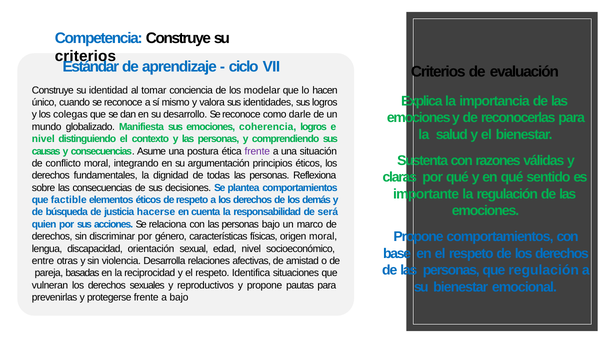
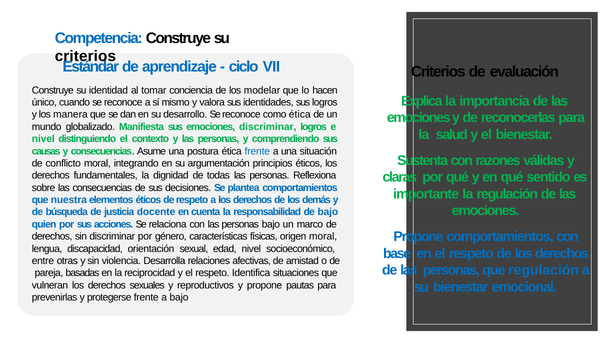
colegas: colegas -> manera (70, 115)
como darle: darle -> ética (300, 115)
emociones coherencia: coherencia -> discriminar (268, 127)
frente colour: purple -> blue (257, 151)
factible: factible -> nuestra (69, 200)
hacerse: hacerse -> docente (156, 212)
de será: será -> bajo (328, 212)
